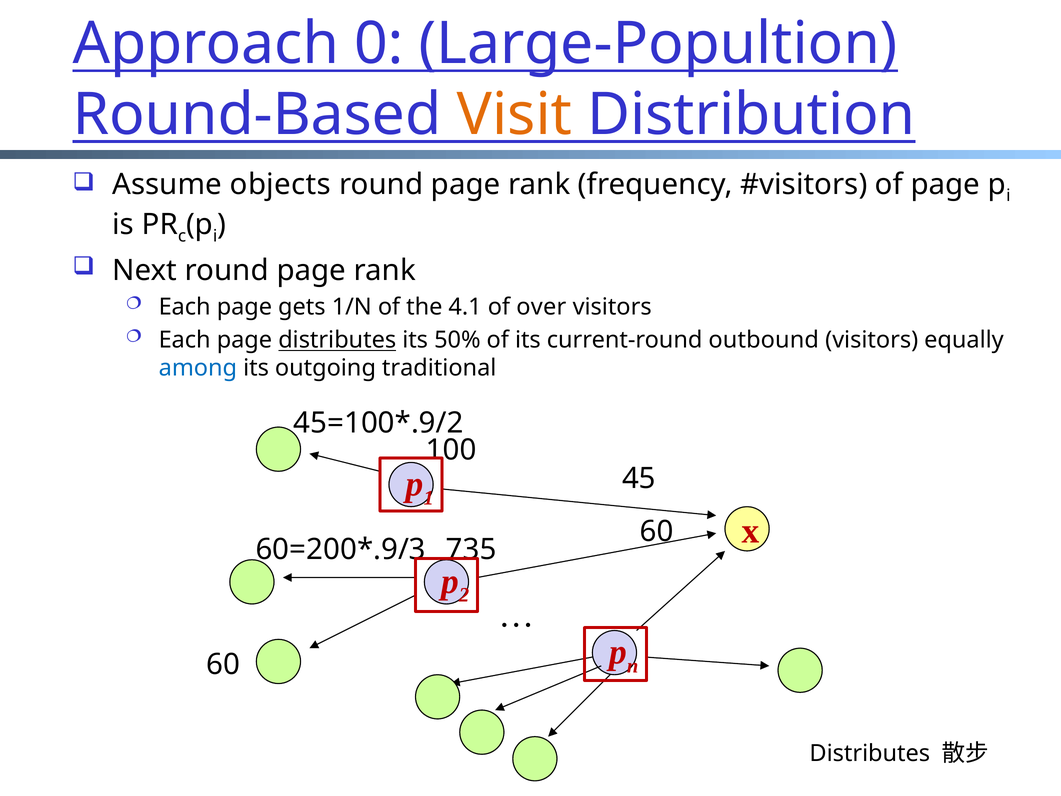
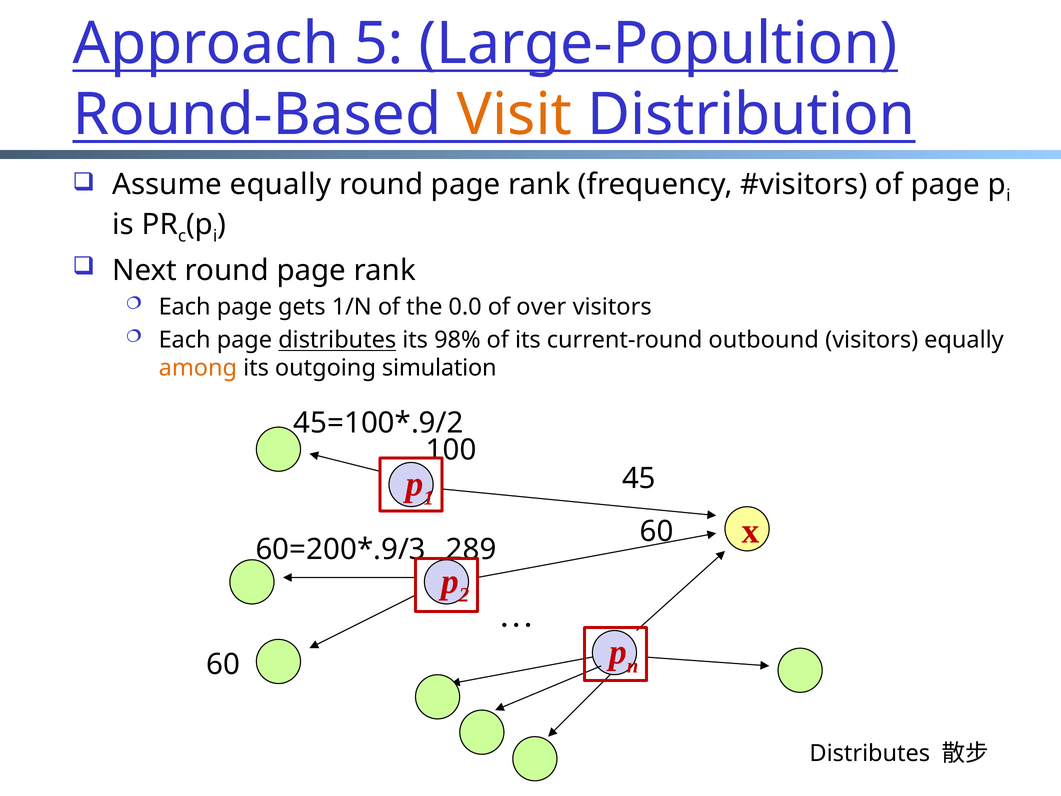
0: 0 -> 5 (379, 44)
Assume objects: objects -> equally (280, 184)
4.1: 4.1 -> 0.0 (465, 307)
50%: 50% -> 98% (457, 340)
among colour: blue -> orange (198, 368)
traditional: traditional -> simulation (439, 368)
735: 735 -> 289 (471, 549)
